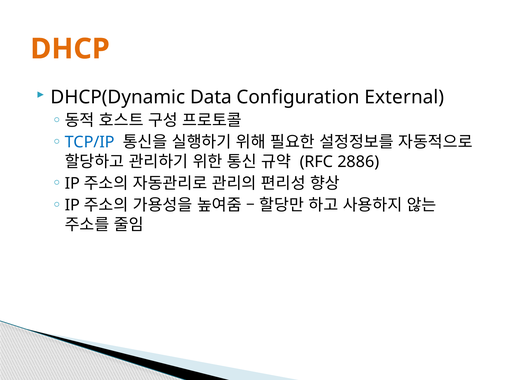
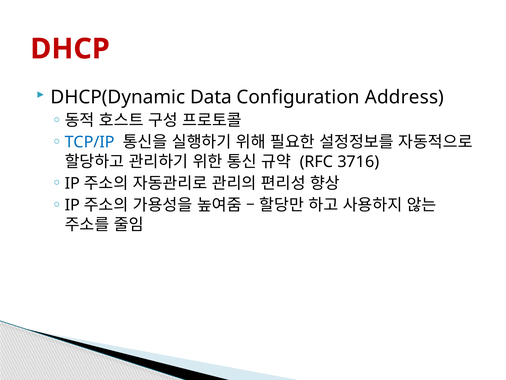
DHCP colour: orange -> red (70, 49)
External: External -> Address (404, 97)
2886: 2886 -> 3716 (358, 162)
